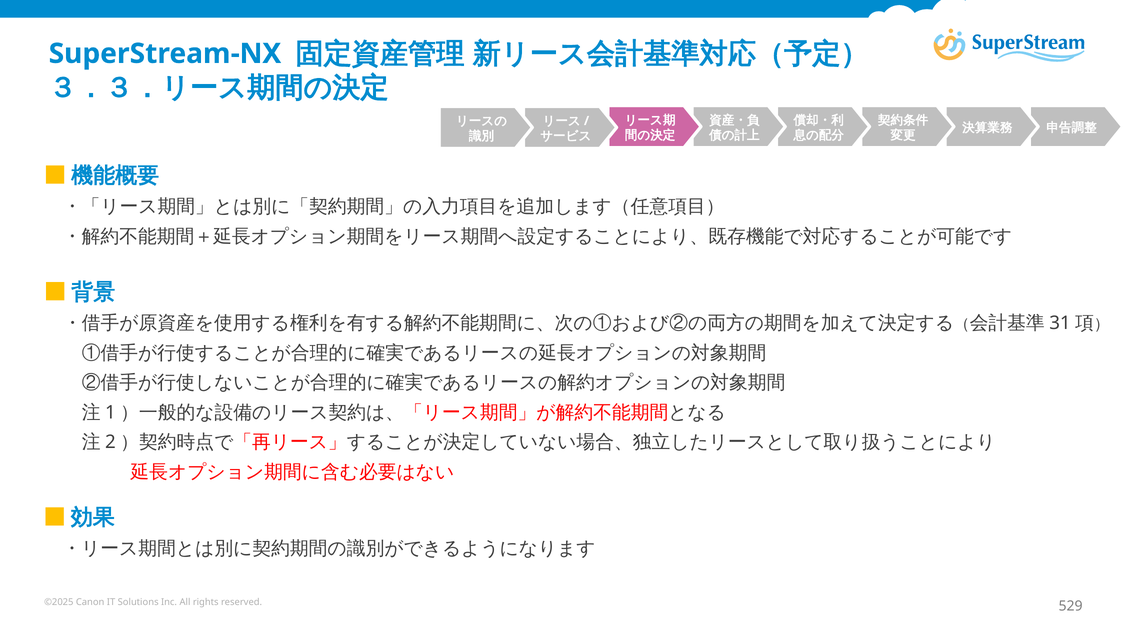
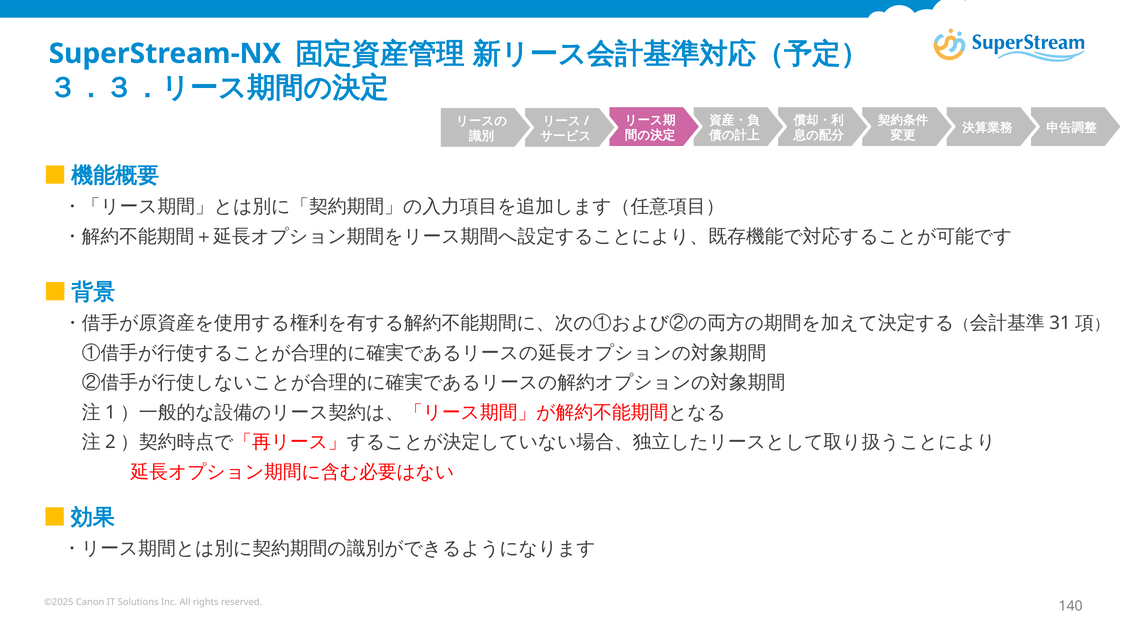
529: 529 -> 140 (1071, 606)
